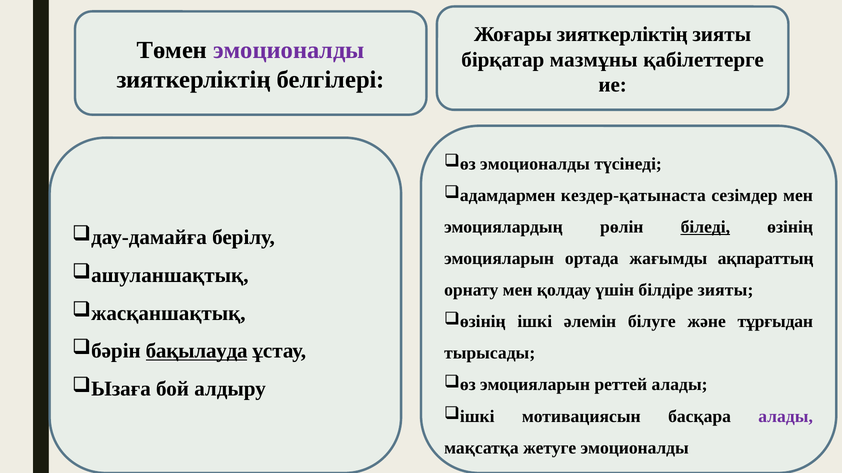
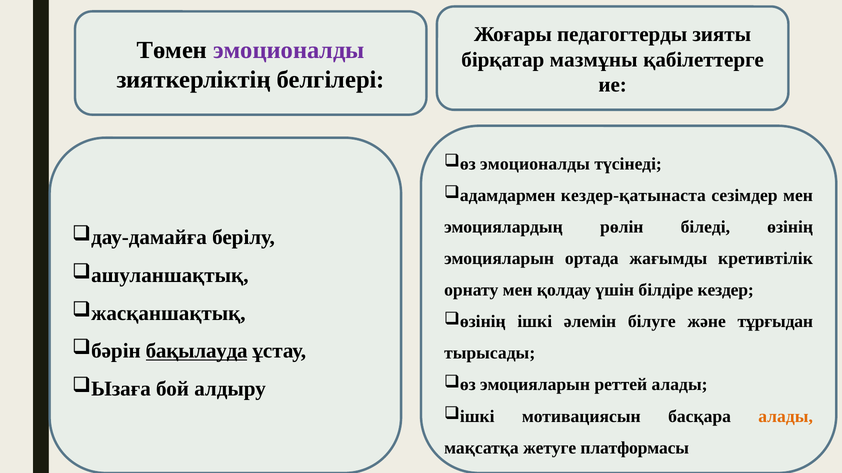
Жоғары зияткерліктің: зияткерліктің -> педагогтерды (622, 34)
біледі underline: present -> none (705, 227)
ақпараттың: ақпараттың -> кретивтілік (766, 259)
білдіре зияты: зияты -> кездер (726, 290)
алады colour: purple -> orange (786, 417)
жетуге эмоционалды: эмоционалды -> платформасы (635, 448)
